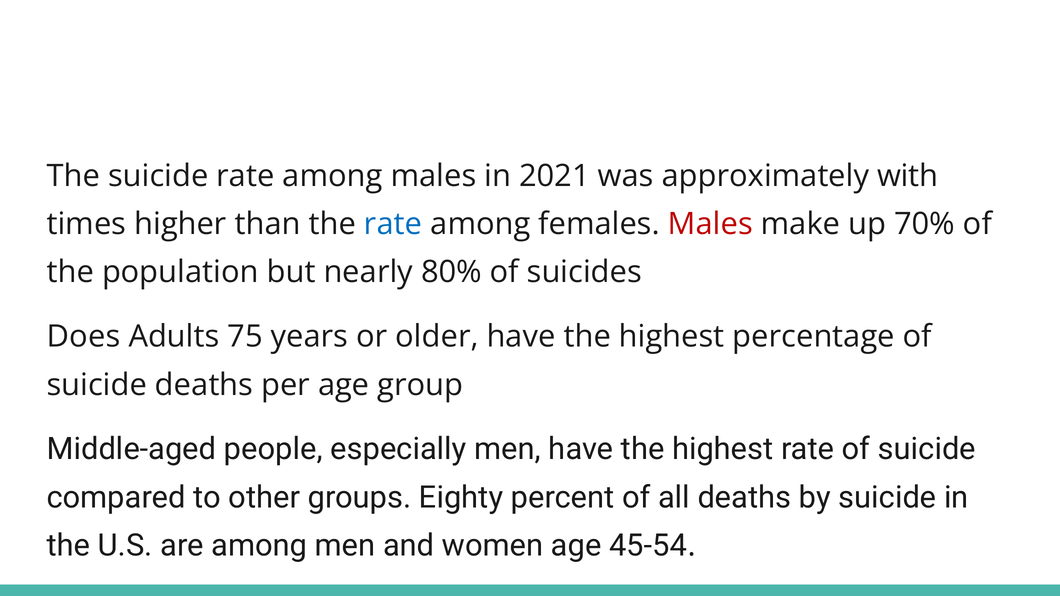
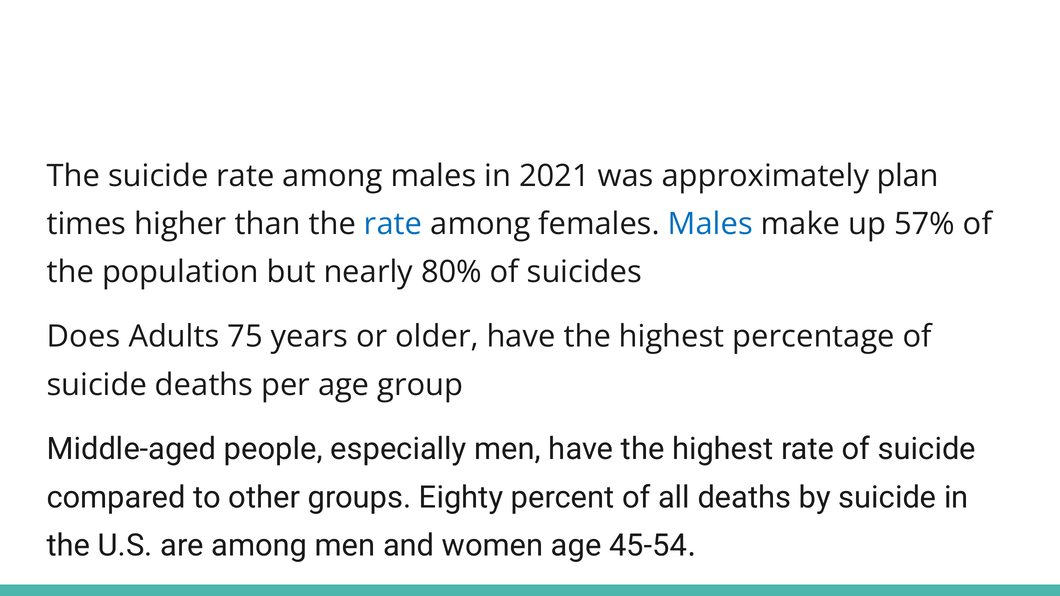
with: with -> plan (908, 176)
Males colour: red -> blue (710, 224)
70%: 70% -> 57% (925, 224)
